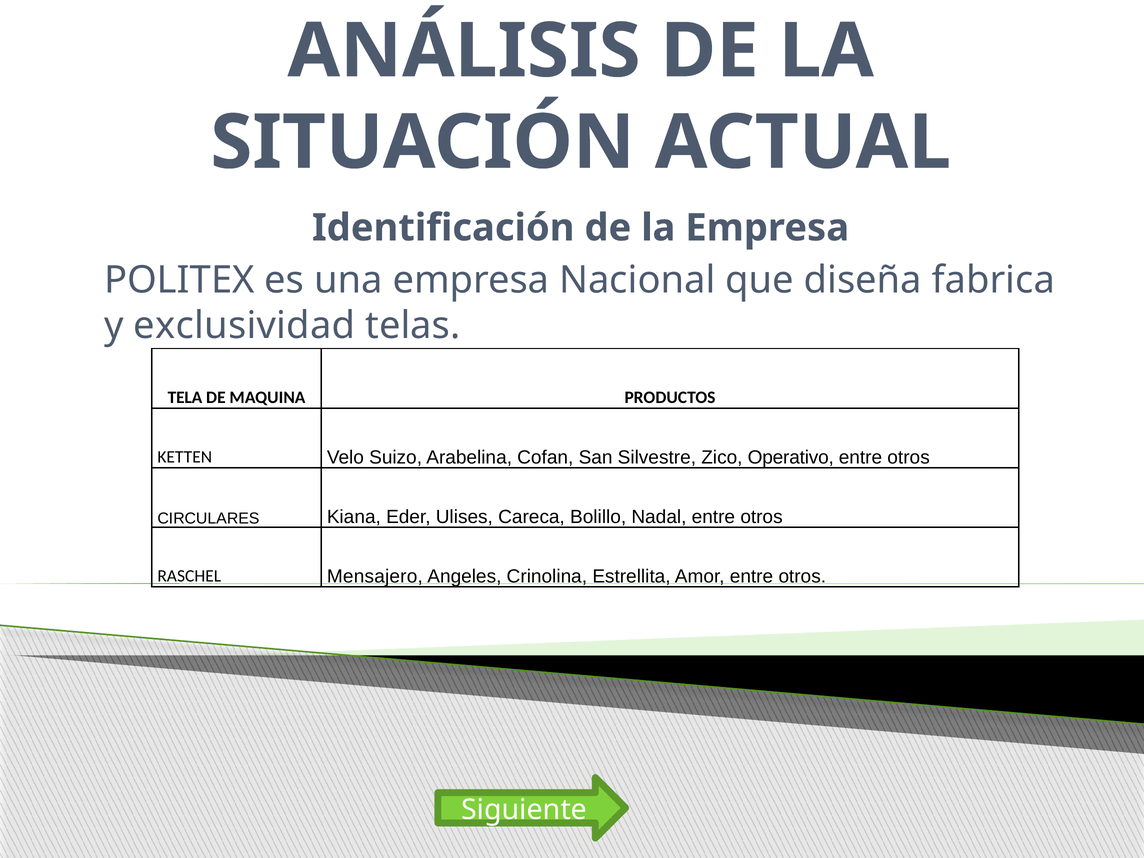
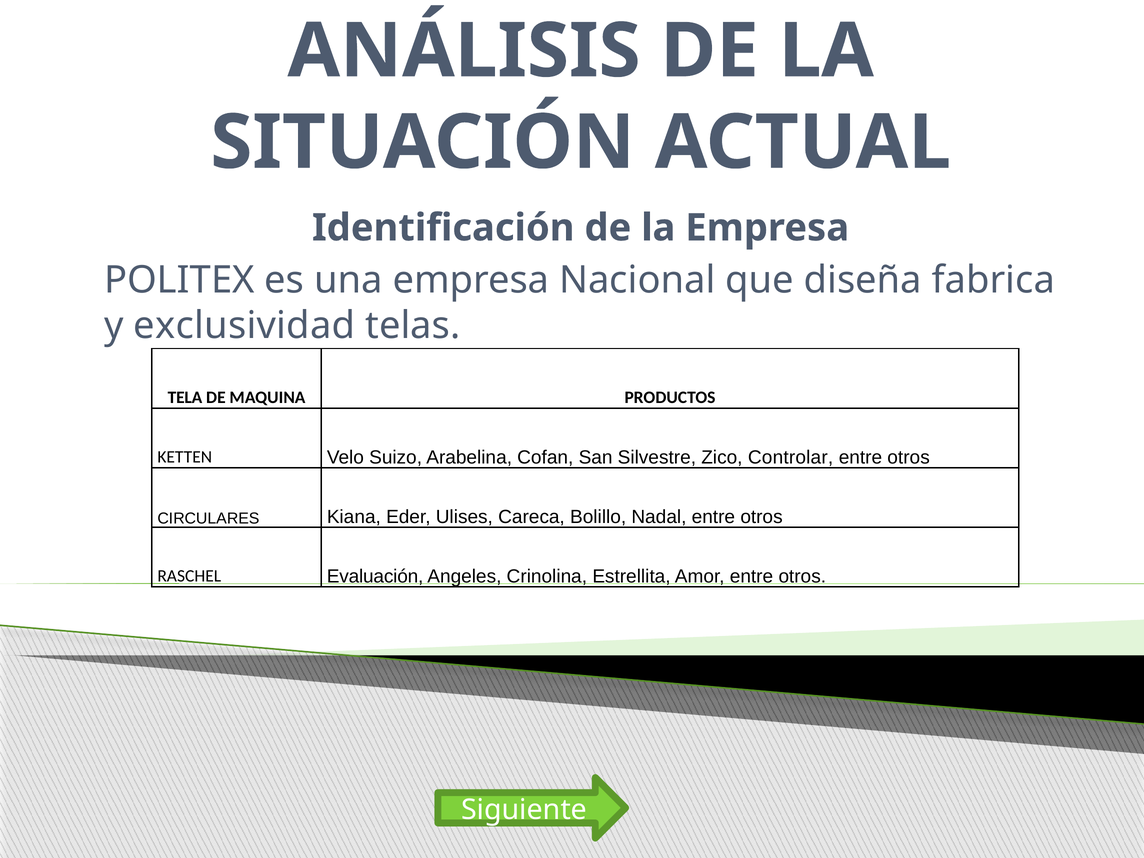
Operativo: Operativo -> Controlar (791, 457)
Mensajero: Mensajero -> Evaluación (375, 576)
